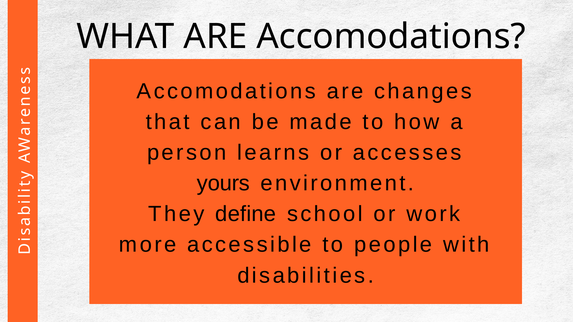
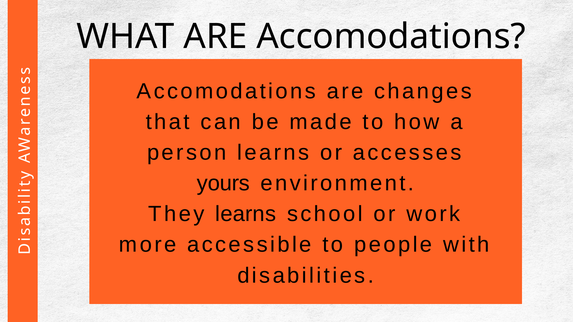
They define: define -> learns (246, 214)
